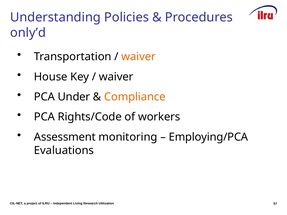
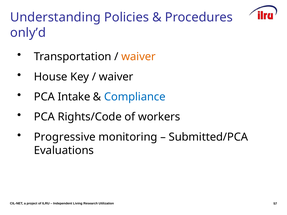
Under: Under -> Intake (74, 97)
Compliance colour: orange -> blue (135, 97)
Assessment: Assessment -> Progressive (65, 137)
Employing/PCA: Employing/PCA -> Submitted/PCA (208, 137)
